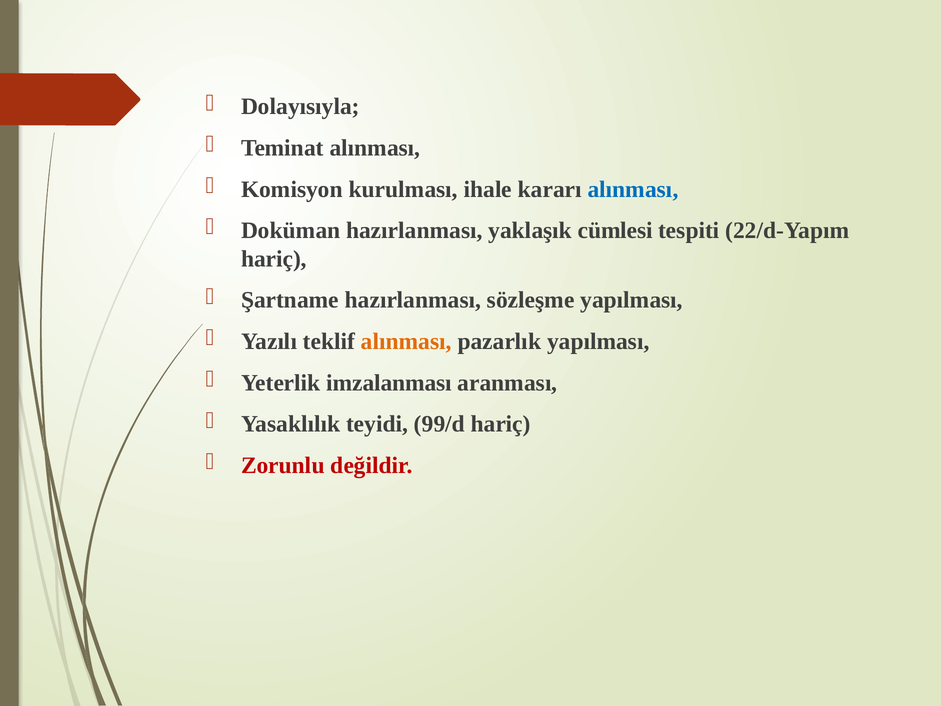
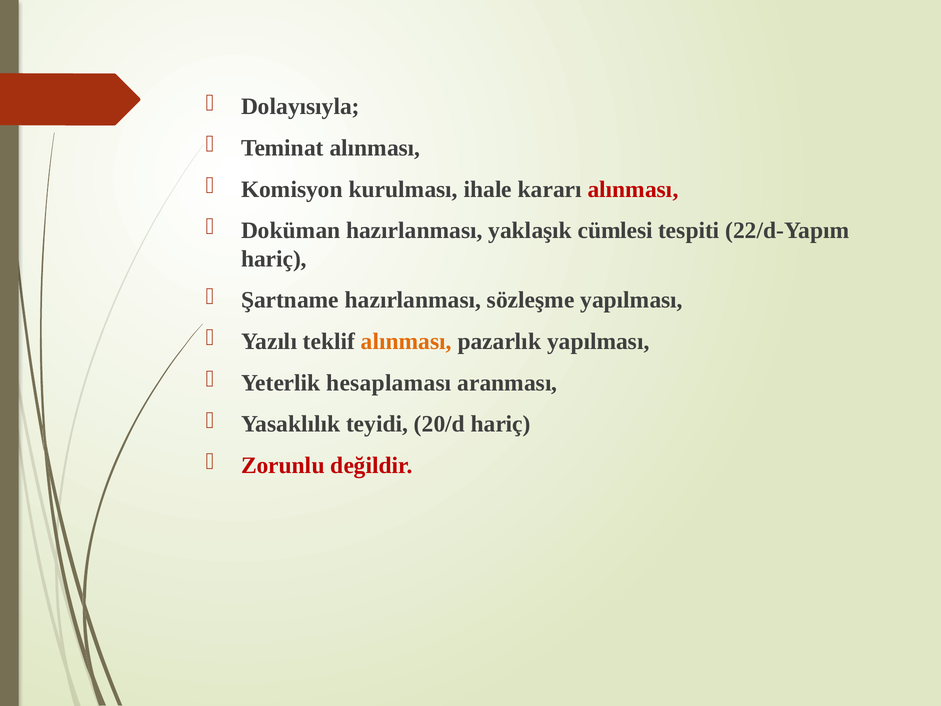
alınması colour: blue -> red (633, 189)
imzalanması: imzalanması -> hesaplaması (389, 383)
99/d: 99/d -> 20/d (439, 424)
